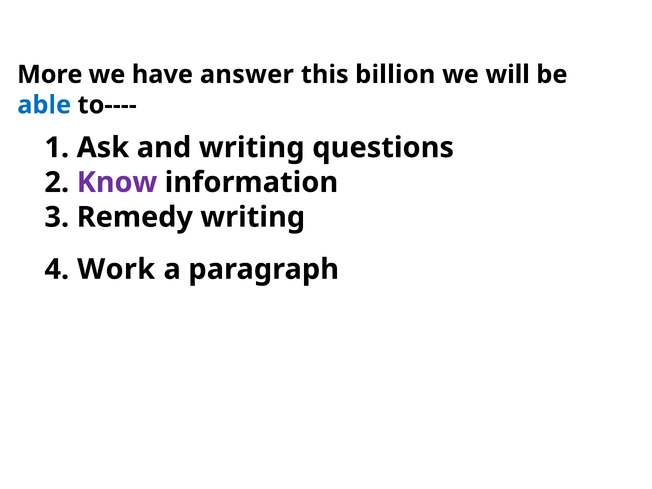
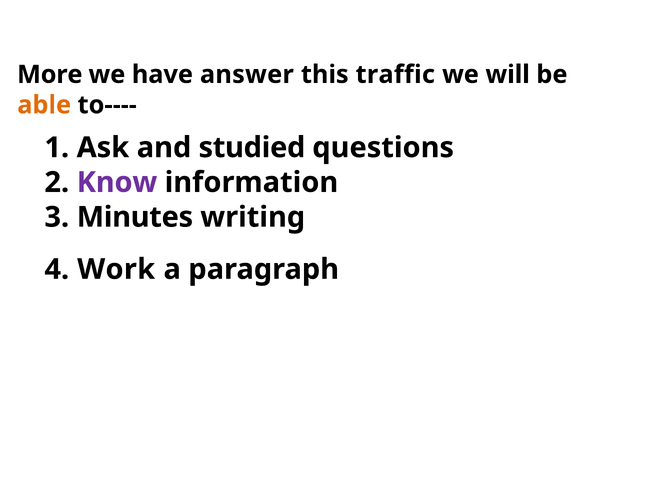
billion: billion -> traffic (395, 75)
able colour: blue -> orange (44, 105)
and writing: writing -> studied (252, 148)
Remedy: Remedy -> Minutes (135, 217)
